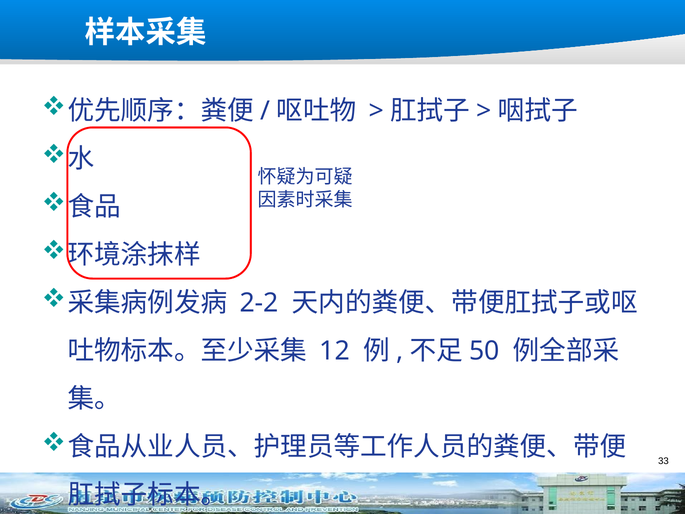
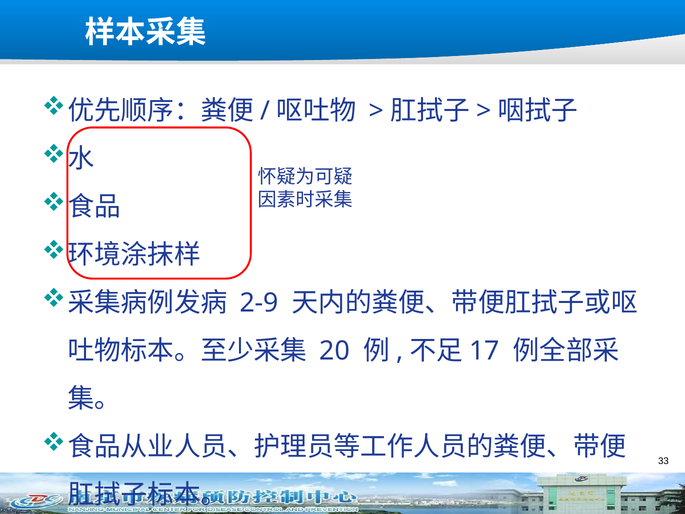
2‐2: 2‐2 -> 2‐9 (259, 303)
12: 12 -> 20 (335, 351)
50: 50 -> 17 (484, 351)
